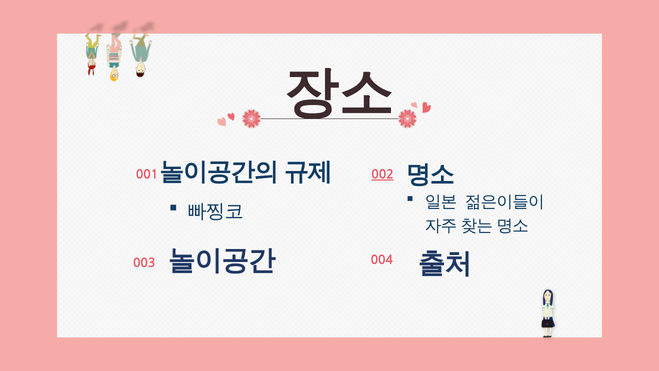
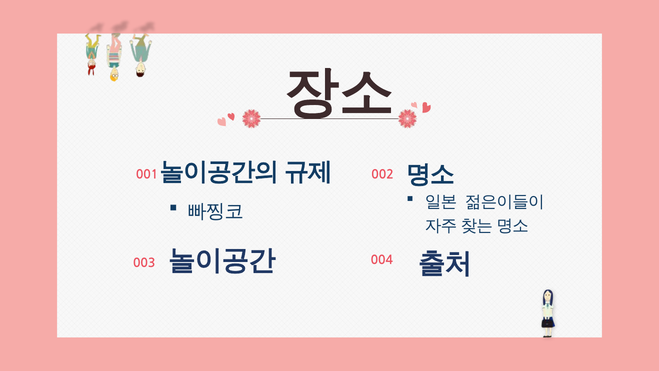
002 underline: present -> none (383, 175)
